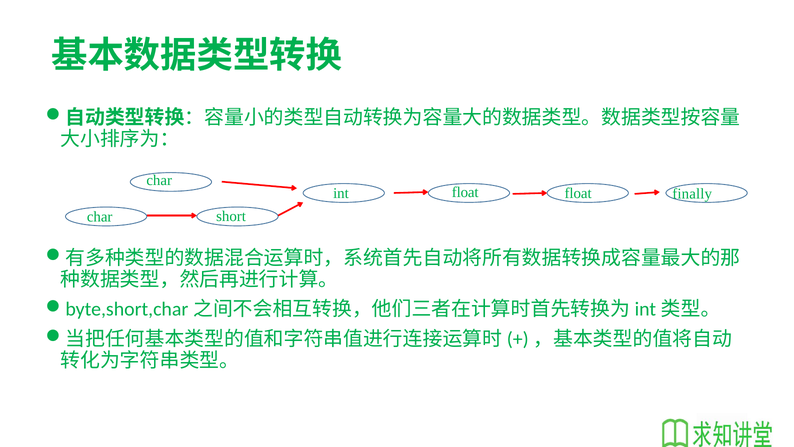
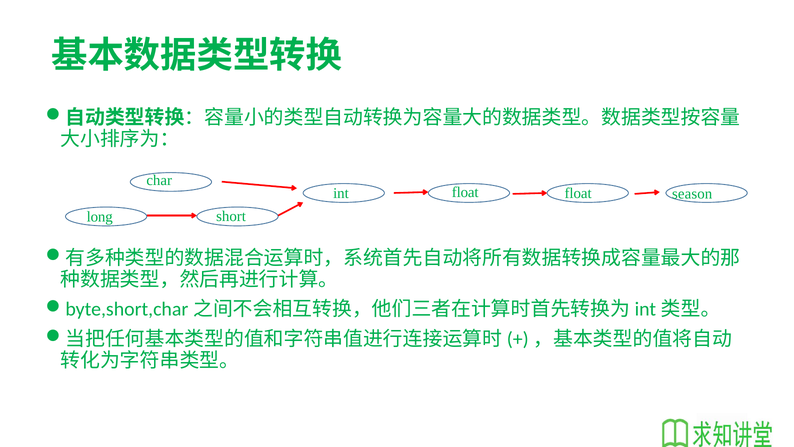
finally: finally -> season (692, 194)
char: char -> long (100, 216)
